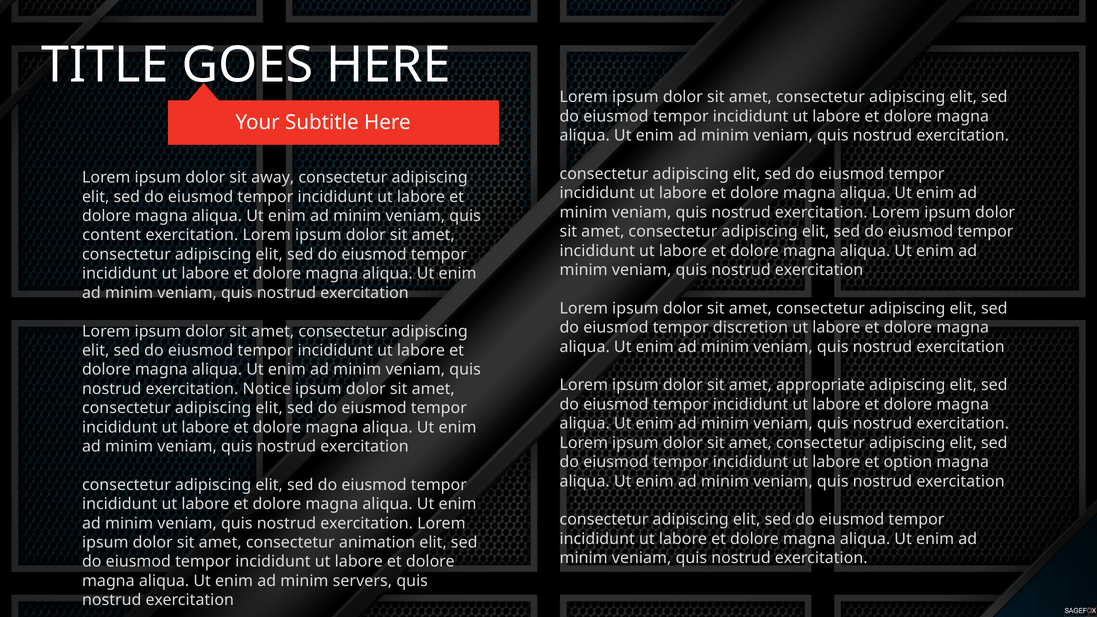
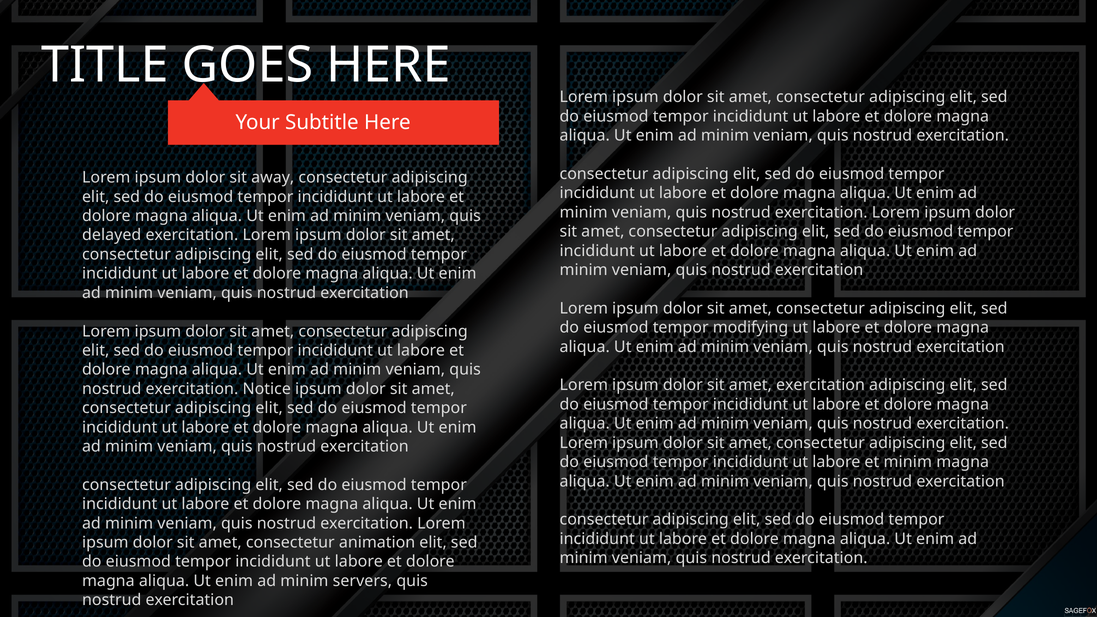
content: content -> delayed (112, 235)
discretion: discretion -> modifying (751, 328)
amet appropriate: appropriate -> exercitation (820, 385)
et option: option -> minim (908, 462)
